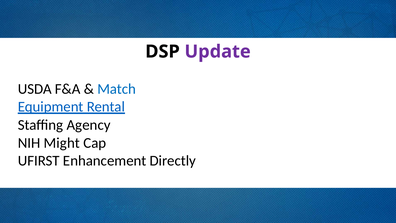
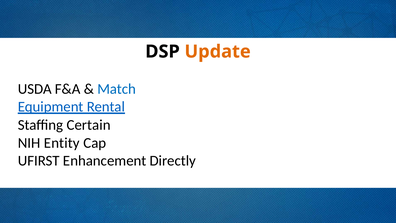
Update colour: purple -> orange (218, 52)
Agency: Agency -> Certain (89, 125)
Might: Might -> Entity (62, 143)
